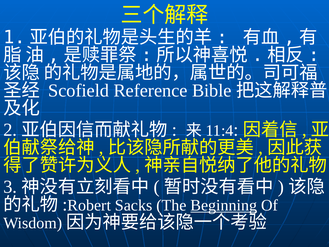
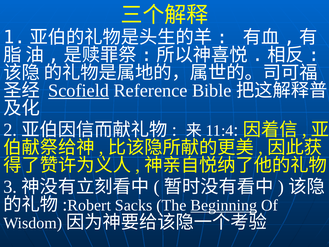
Scofield underline: none -> present (79, 91)
